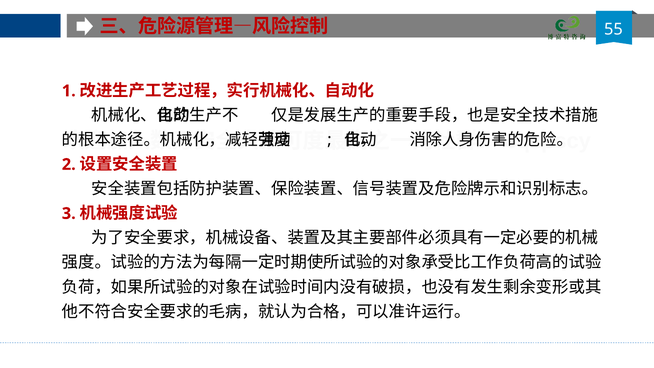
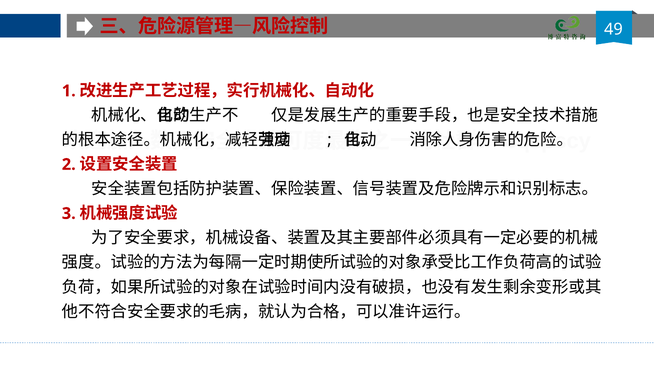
55: 55 -> 49 (613, 29)
